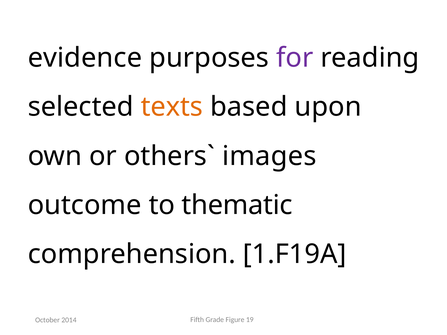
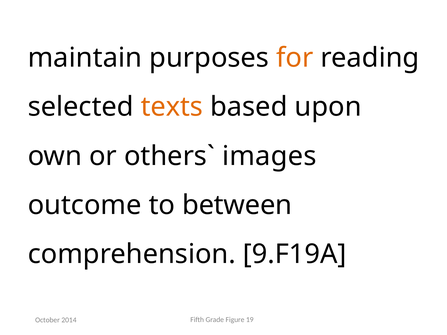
evidence: evidence -> maintain (85, 58)
for colour: purple -> orange (295, 58)
thematic: thematic -> between (237, 205)
1.F19A: 1.F19A -> 9.F19A (295, 254)
